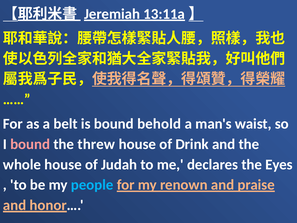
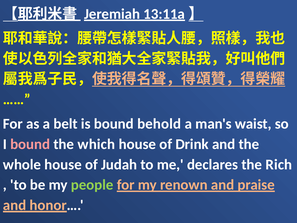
threw: threw -> which (96, 144)
Eyes: Eyes -> Rich (279, 164)
people colour: light blue -> light green (92, 185)
